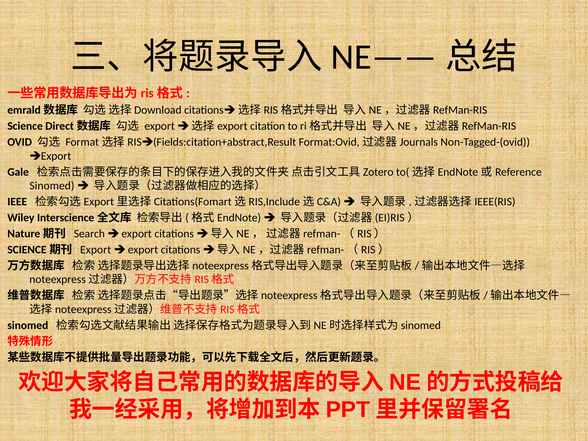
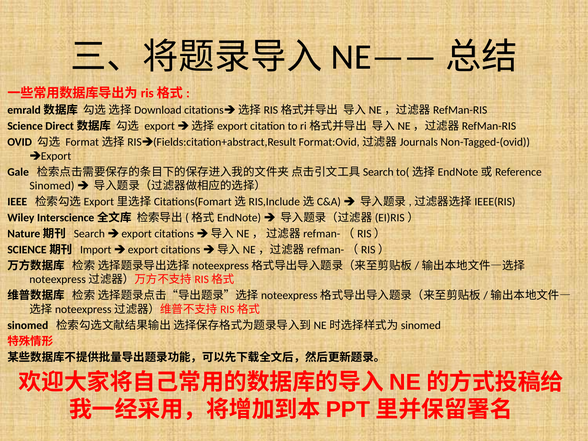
Zotero: Zotero -> Search (378, 172)
Export: Export -> Import (96, 250)
